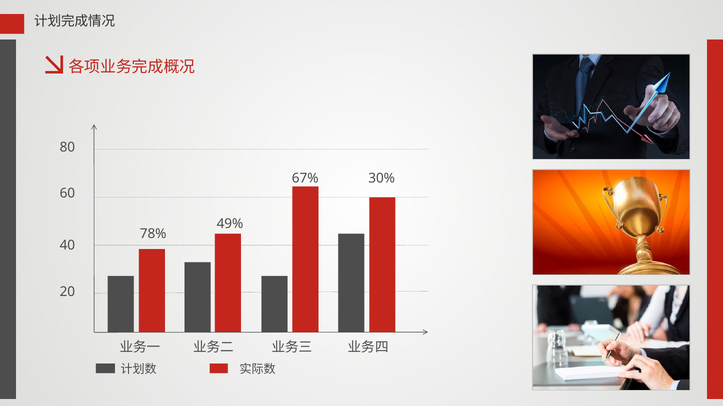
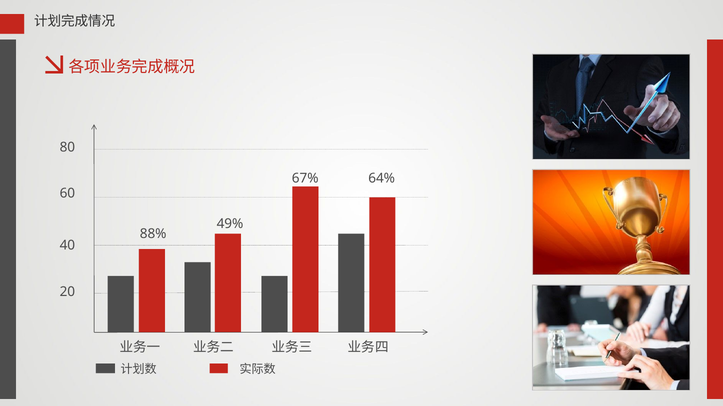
30%: 30% -> 64% (382, 178)
78%: 78% -> 88% (153, 234)
